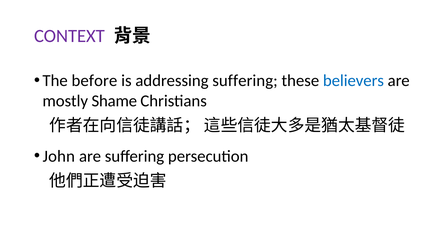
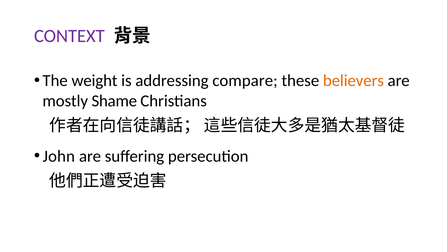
before: before -> weight (95, 81)
addressing suffering: suffering -> compare (245, 81)
believers colour: blue -> orange (353, 81)
